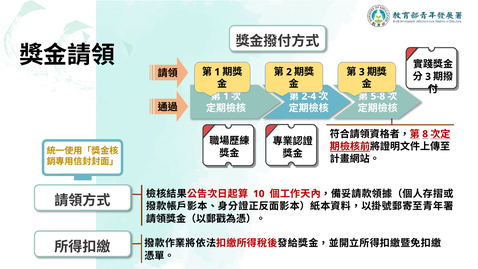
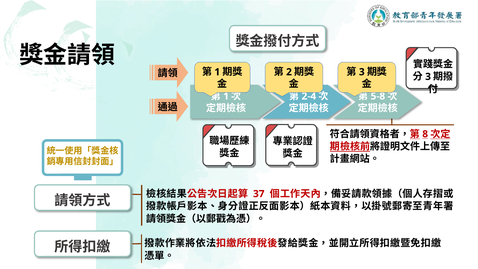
10: 10 -> 37 (259, 194)
